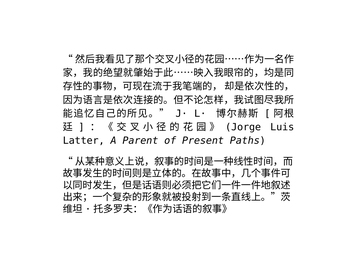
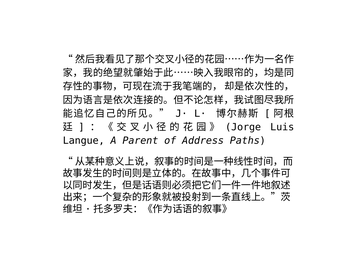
Latter: Latter -> Langue (84, 141)
Present: Present -> Address (203, 141)
